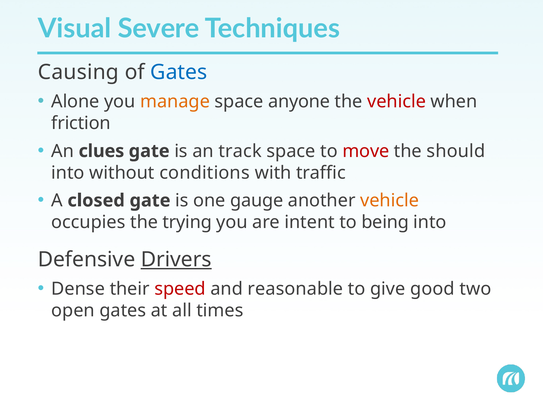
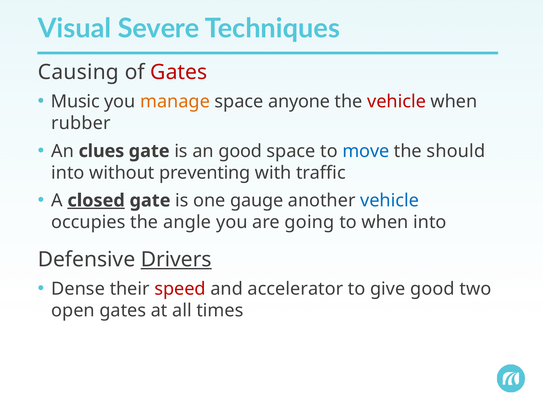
Gates colour: blue -> red (179, 72)
Alone: Alone -> Music (75, 102)
friction: friction -> rubber (81, 123)
an track: track -> good (240, 151)
move colour: red -> blue (366, 151)
conditions: conditions -> preventing (205, 173)
closed underline: none -> present (96, 201)
vehicle colour: orange -> blue (390, 201)
trying: trying -> angle (187, 222)
intent: intent -> going (310, 222)
to being: being -> when (385, 222)
reasonable: reasonable -> accelerator (295, 289)
